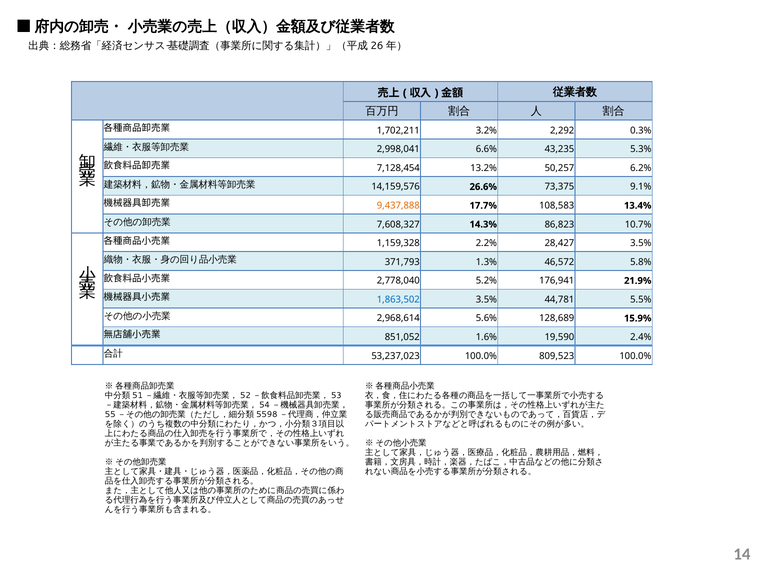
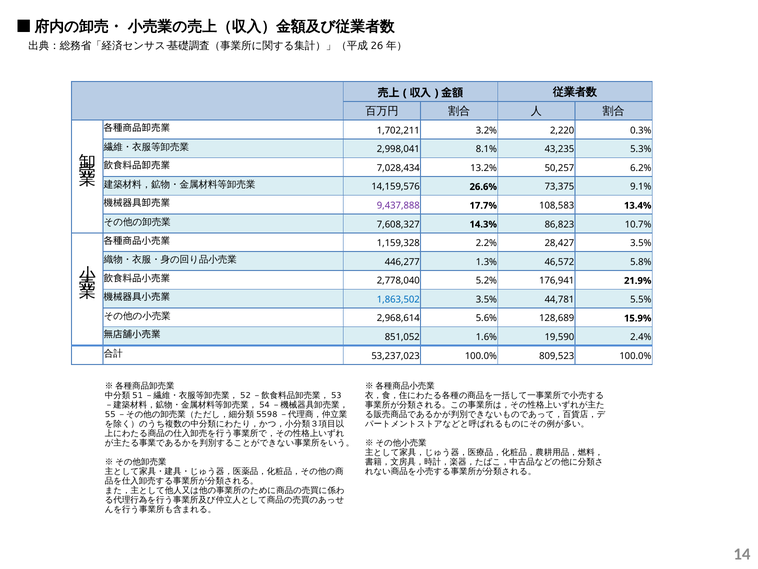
2,292: 2,292 -> 2,220 (562, 130)
6.6%: 6.6% -> 8.1% (486, 149)
7,128,454: 7,128,454 -> 7,028,434 (398, 168)
9,437,888 colour: orange -> purple (398, 205)
371,793: 371,793 -> 446,277 (402, 262)
